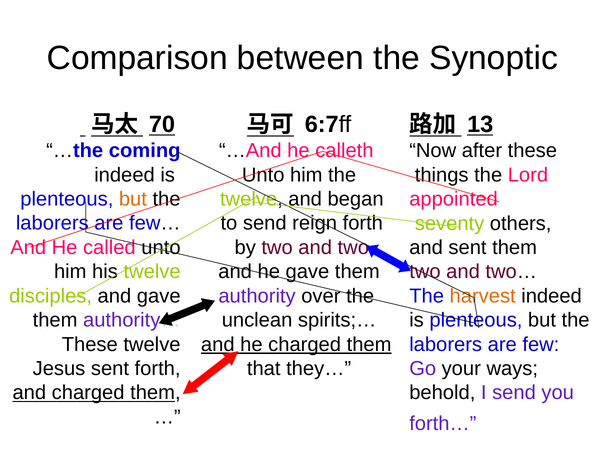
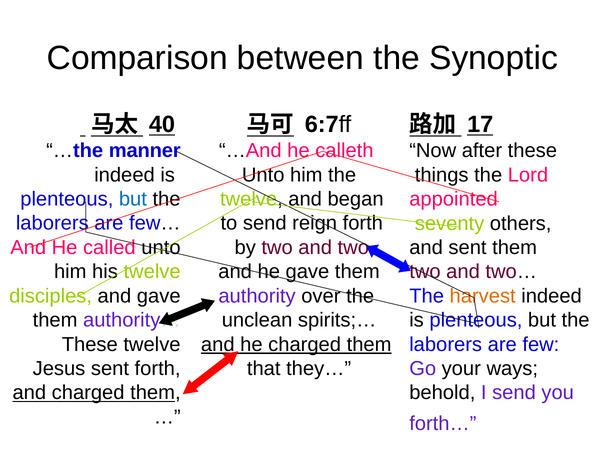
70: 70 -> 40 (162, 125)
13: 13 -> 17 (480, 125)
coming: coming -> manner (145, 151)
but colour: orange -> blue (133, 199)
